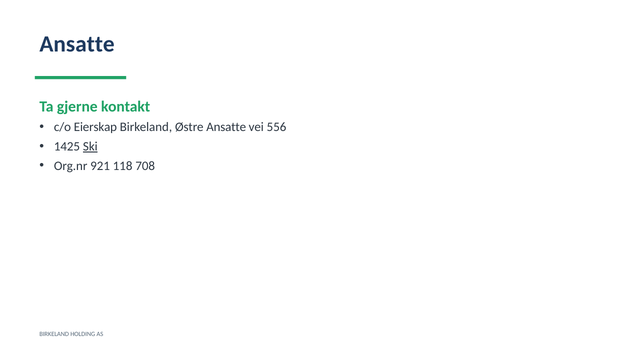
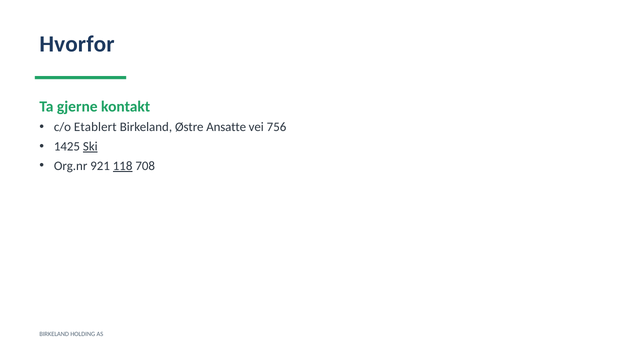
Ansatte: Ansatte -> Hvorfor (77, 44)
Eierskap: Eierskap -> Etablert (95, 127)
556: 556 -> 756 (277, 127)
118 underline: none -> present (123, 166)
